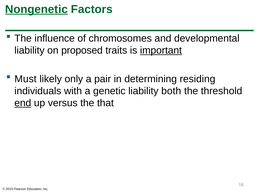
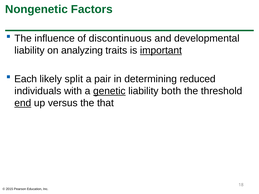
Nongenetic underline: present -> none (36, 9)
chromosomes: chromosomes -> discontinuous (120, 38)
proposed: proposed -> analyzing (82, 50)
Must: Must -> Each (26, 79)
only: only -> split (74, 79)
residing: residing -> reduced (198, 79)
genetic underline: none -> present (109, 91)
